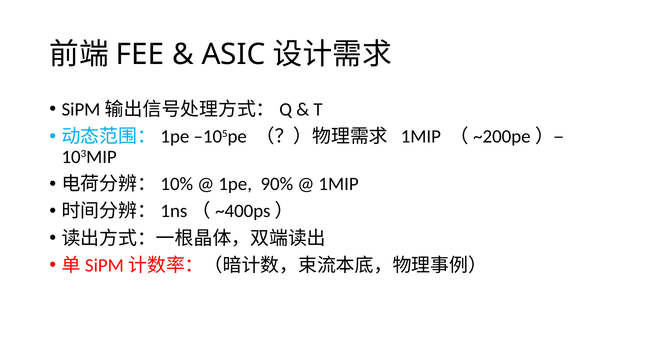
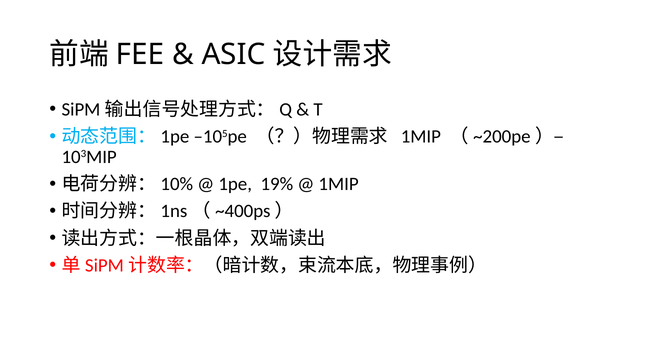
90%: 90% -> 19% (277, 184)
